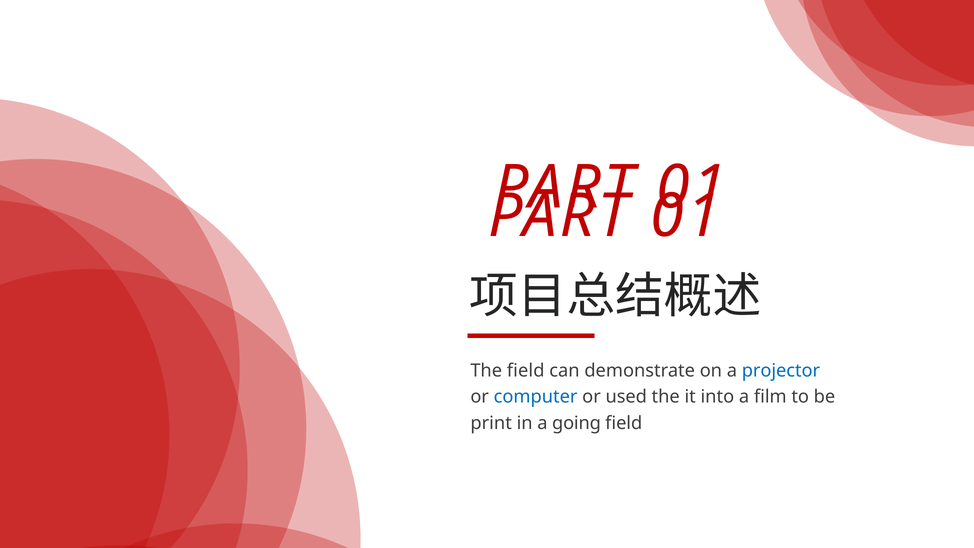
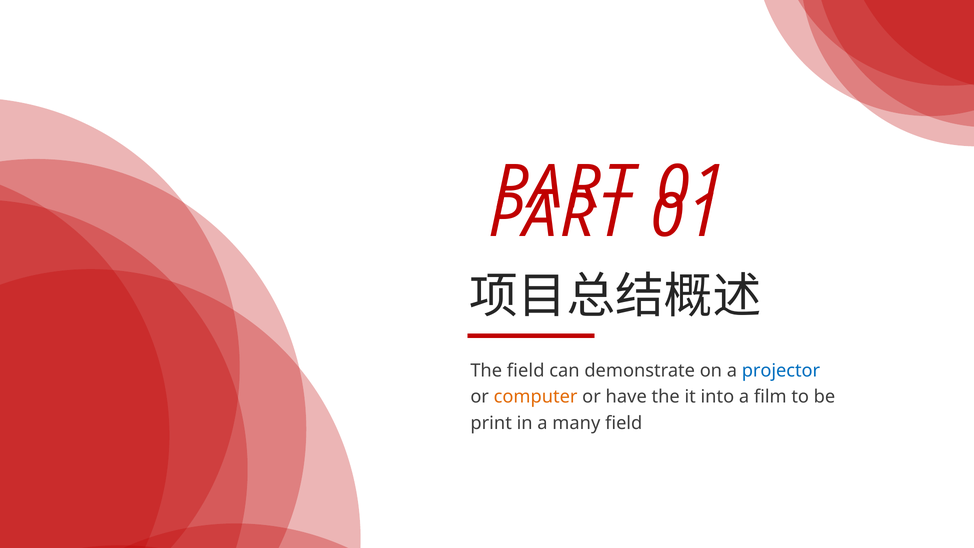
computer colour: blue -> orange (536, 397)
used: used -> have (626, 397)
going: going -> many (576, 423)
